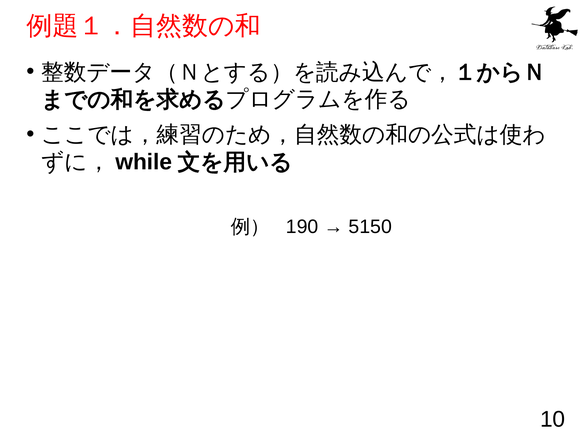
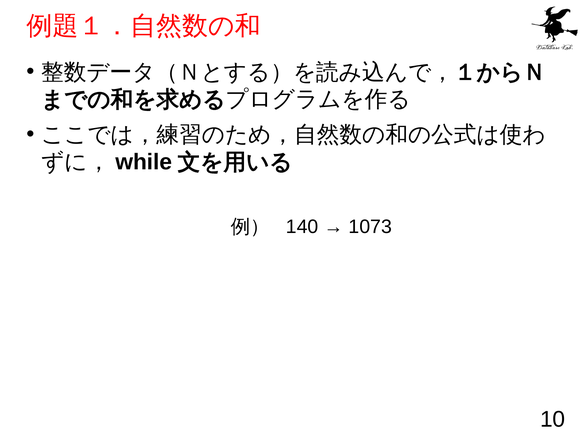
190: 190 -> 140 (302, 227)
5150: 5150 -> 1073 (370, 227)
